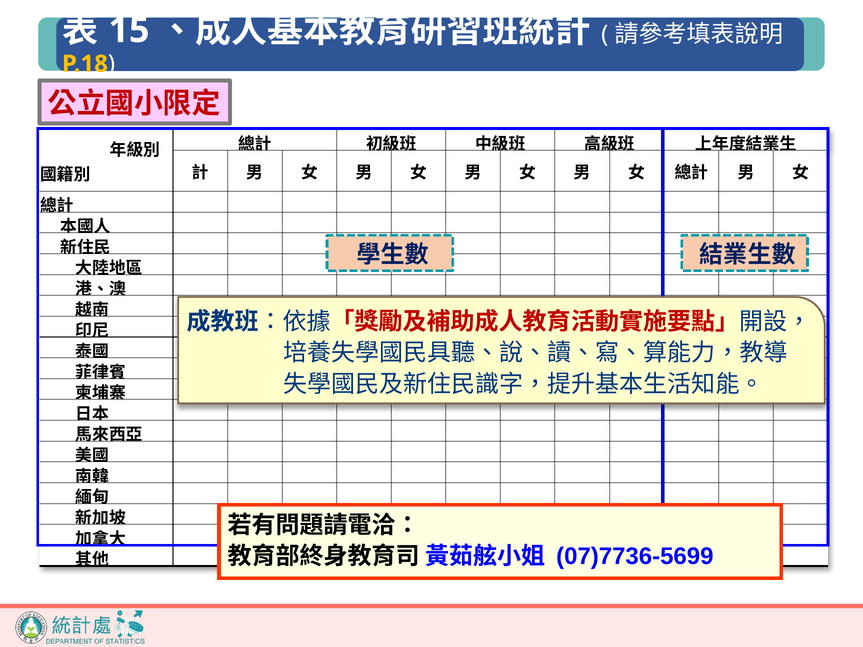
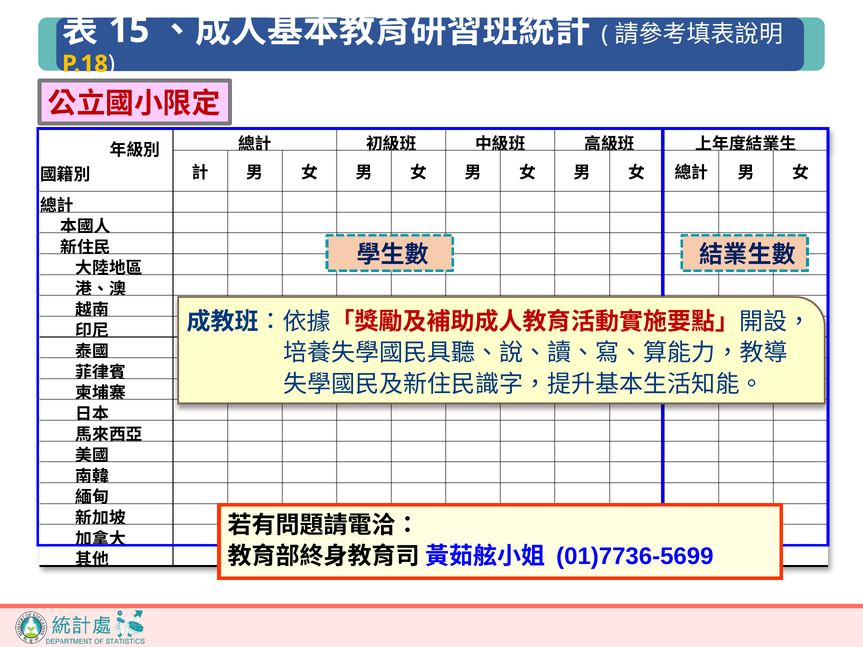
07)7736-5699: 07)7736-5699 -> 01)7736-5699 (635, 557)
